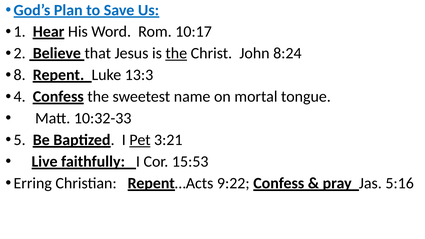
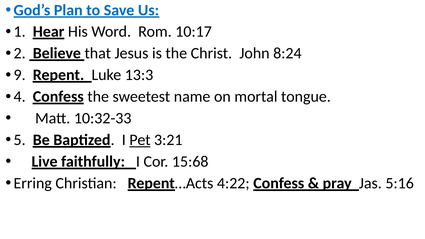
the underline: present -> none (176, 53)
8: 8 -> 9 (20, 75)
15:53: 15:53 -> 15:68 (190, 162)
9:22: 9:22 -> 4:22 (233, 183)
